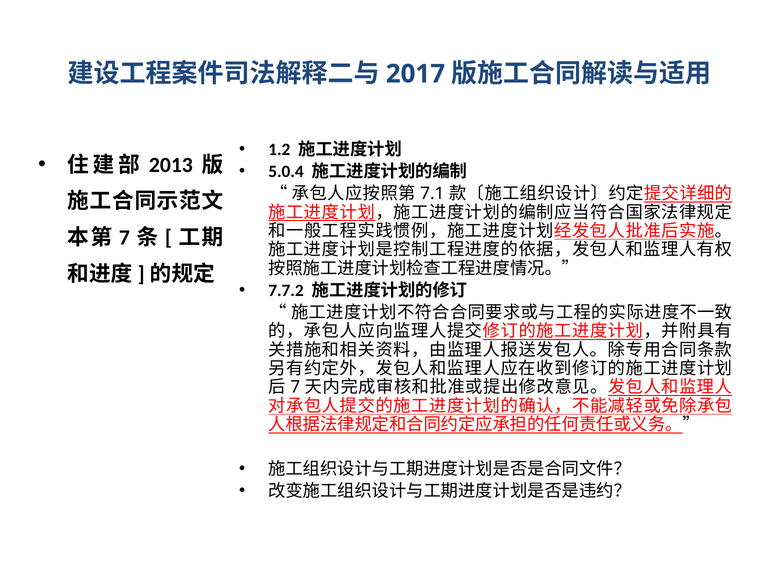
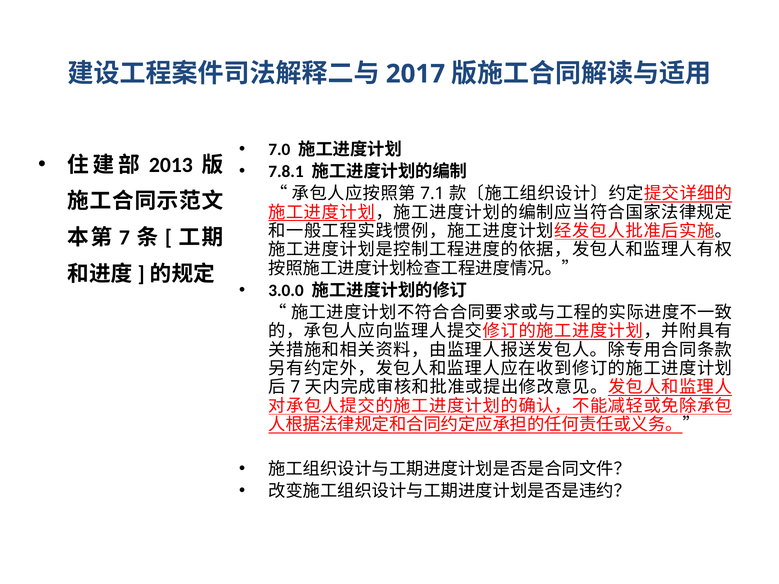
1.2: 1.2 -> 7.0 (279, 149)
5.0.4: 5.0.4 -> 7.8.1 (286, 172)
7.7.2: 7.7.2 -> 3.0.0 (286, 291)
